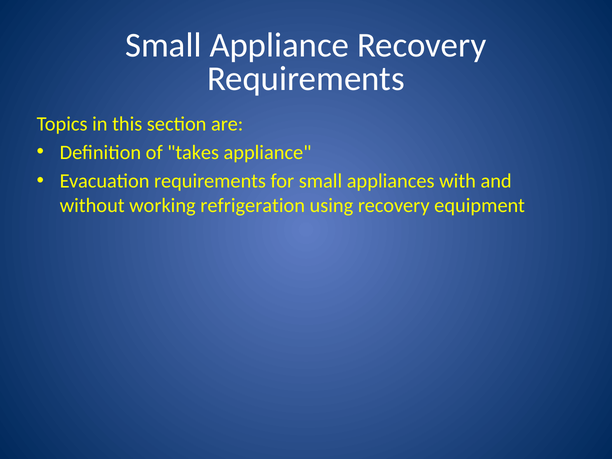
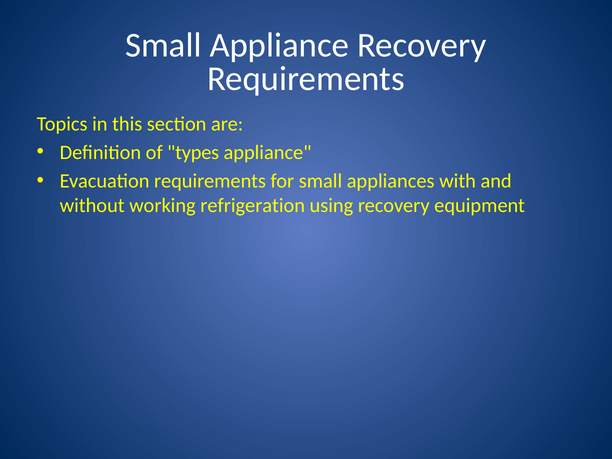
takes: takes -> types (193, 152)
